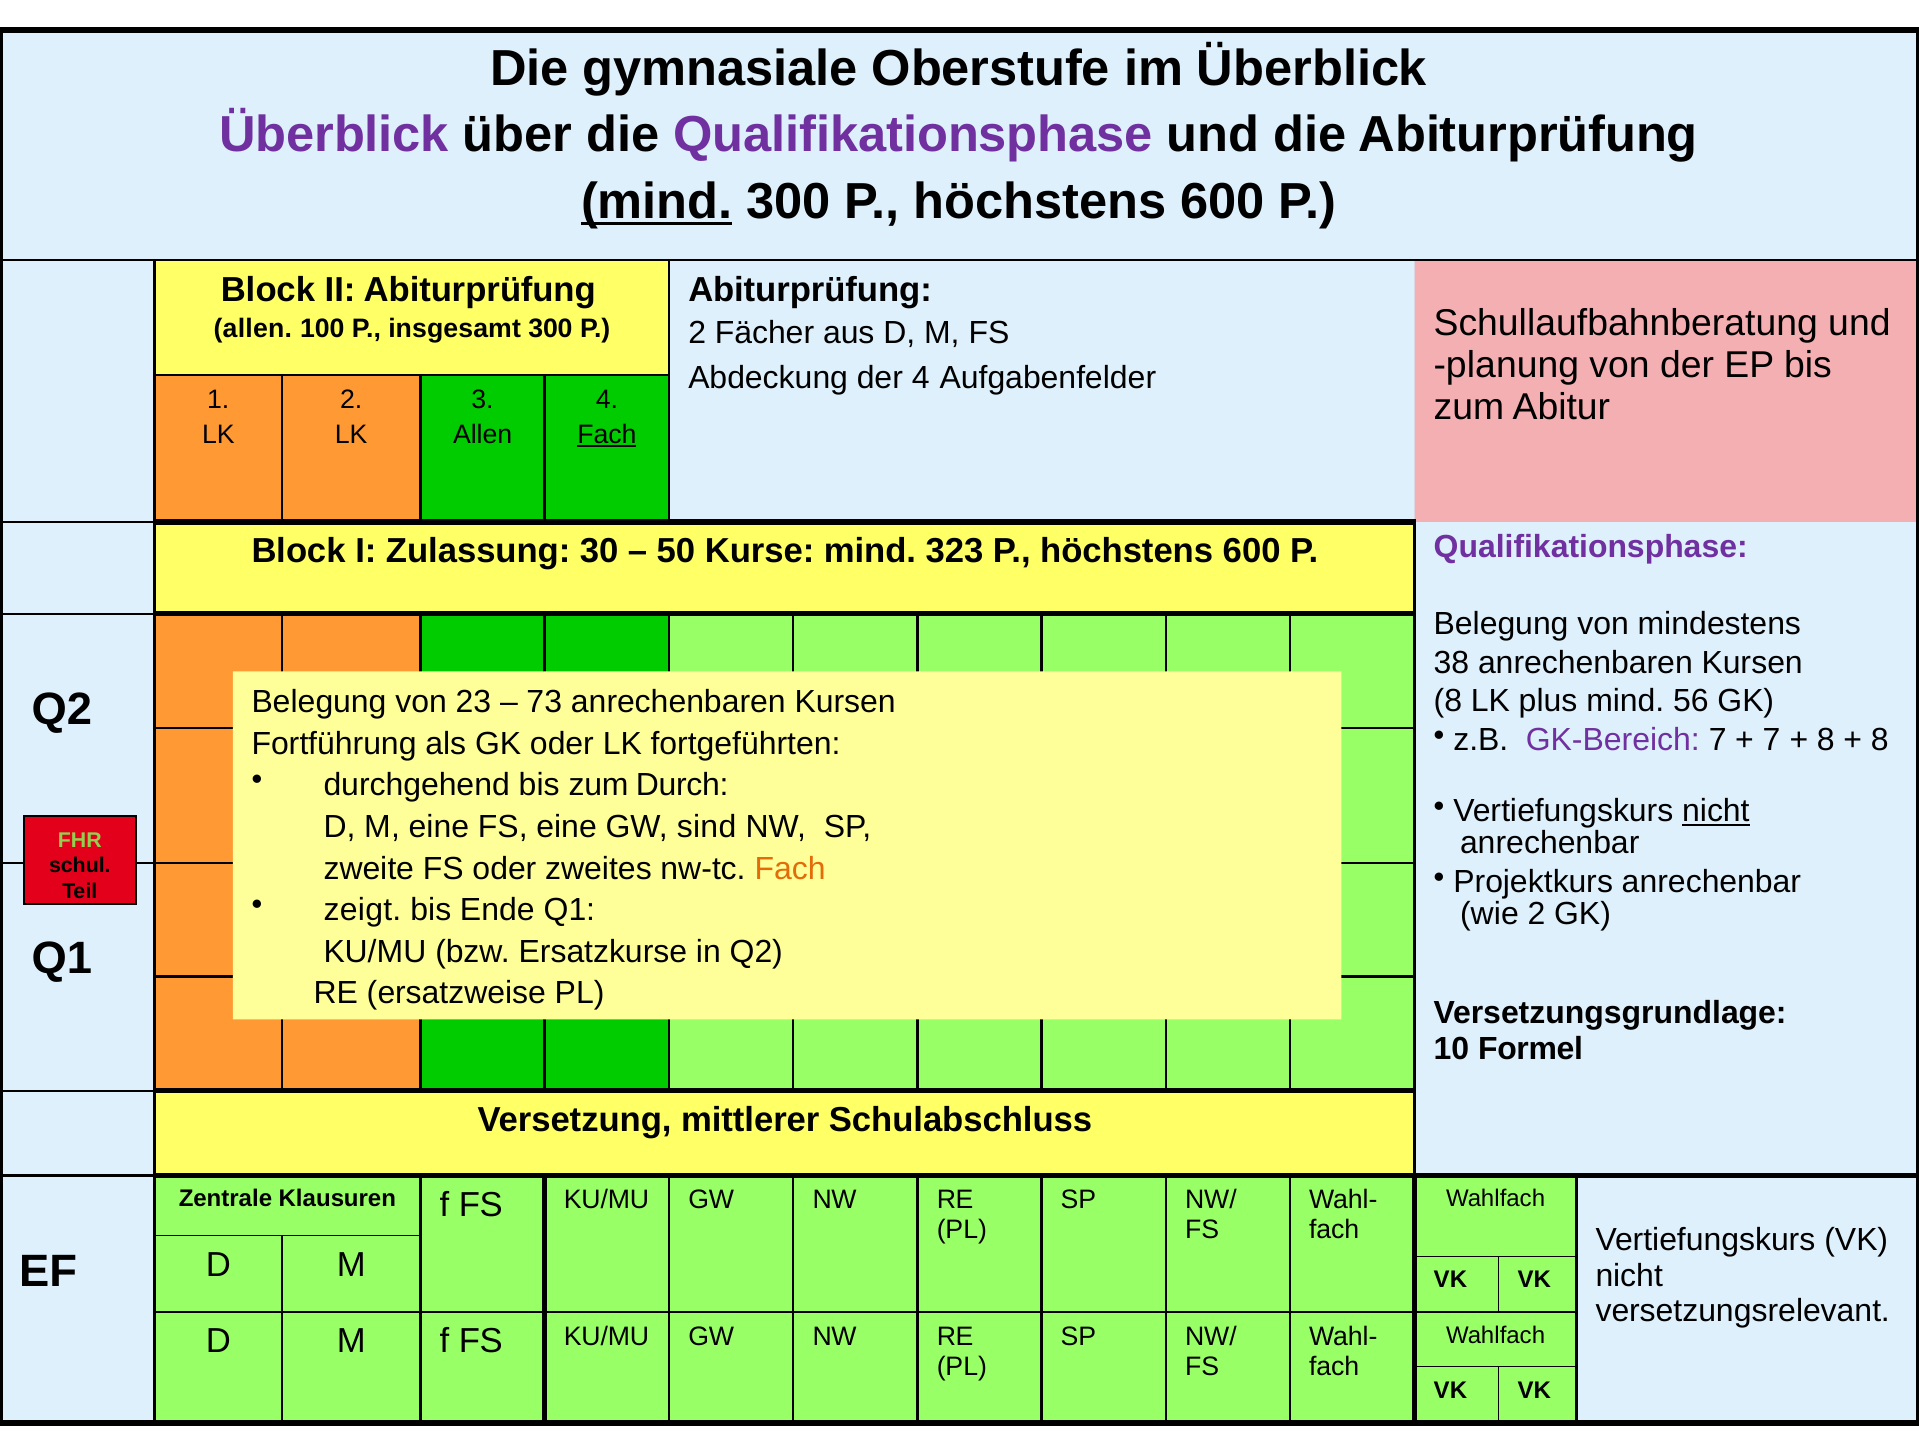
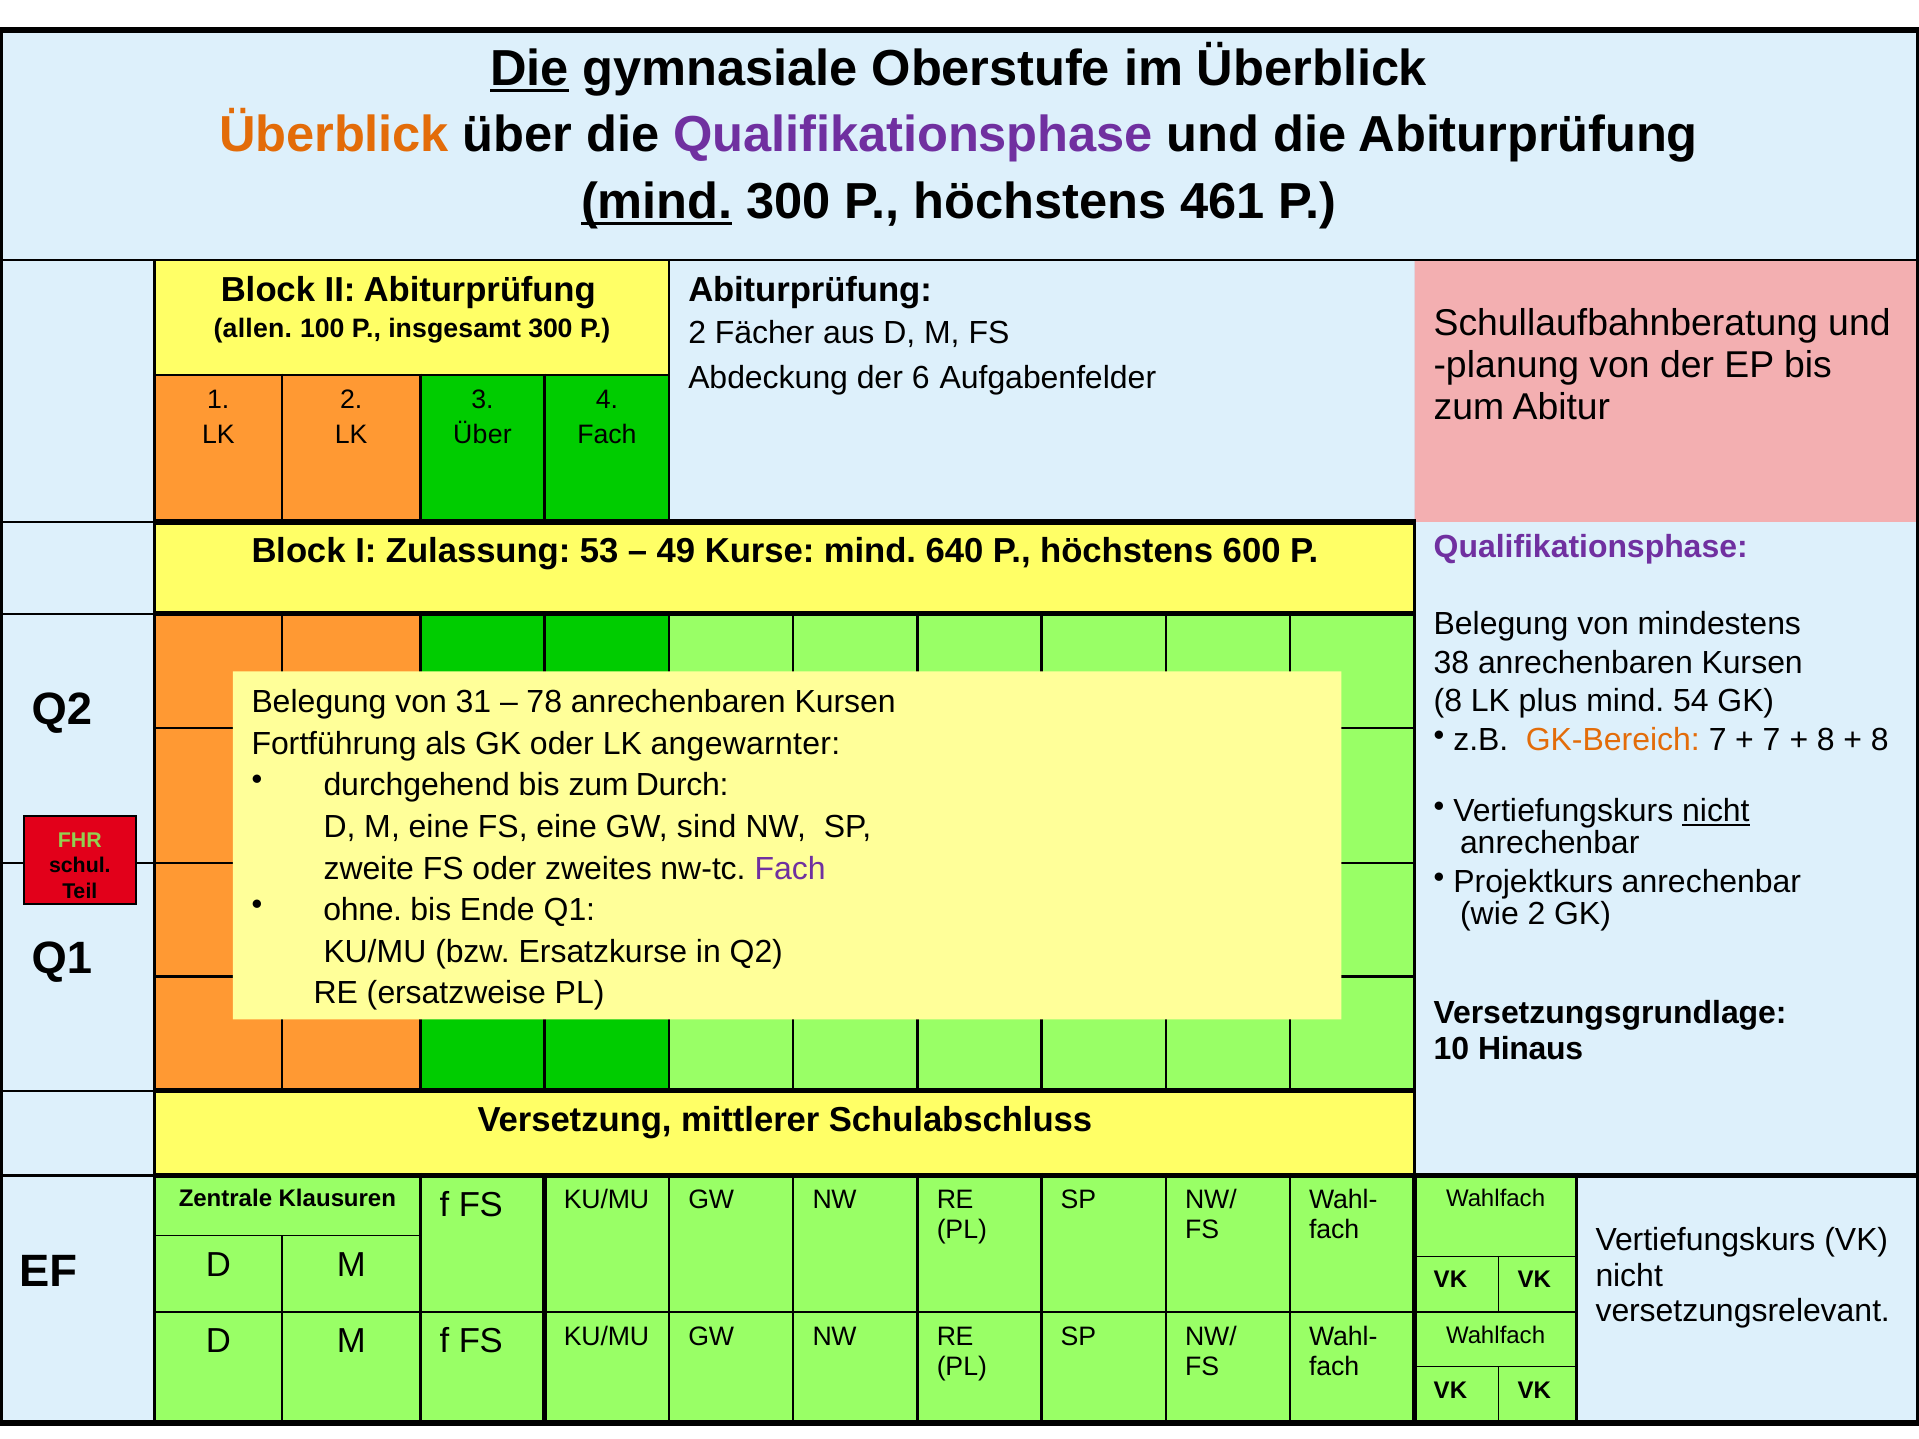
Die underline: none -> present (530, 69)
Überblick colour: purple -> orange (334, 135)
300 P höchstens 600: 600 -> 461 (1222, 201)
der 4: 4 -> 6 (921, 378)
Allen: Allen -> Über (482, 435)
Fach underline: present -> none (607, 435)
30: 30 -> 53 (599, 552)
50: 50 -> 49 (676, 552)
323: 323 -> 640 (954, 552)
56: 56 -> 54 (1691, 702)
23: 23 -> 31 (473, 702)
73: 73 -> 78 (544, 702)
GK-Bereich colour: purple -> orange (1613, 740)
fortgeführten: fortgeführten -> angewarnter (745, 744)
Fach colour: orange -> purple (790, 869)
zeigt: zeigt -> ohne (363, 910)
Formel: Formel -> Hinaus (1531, 1049)
